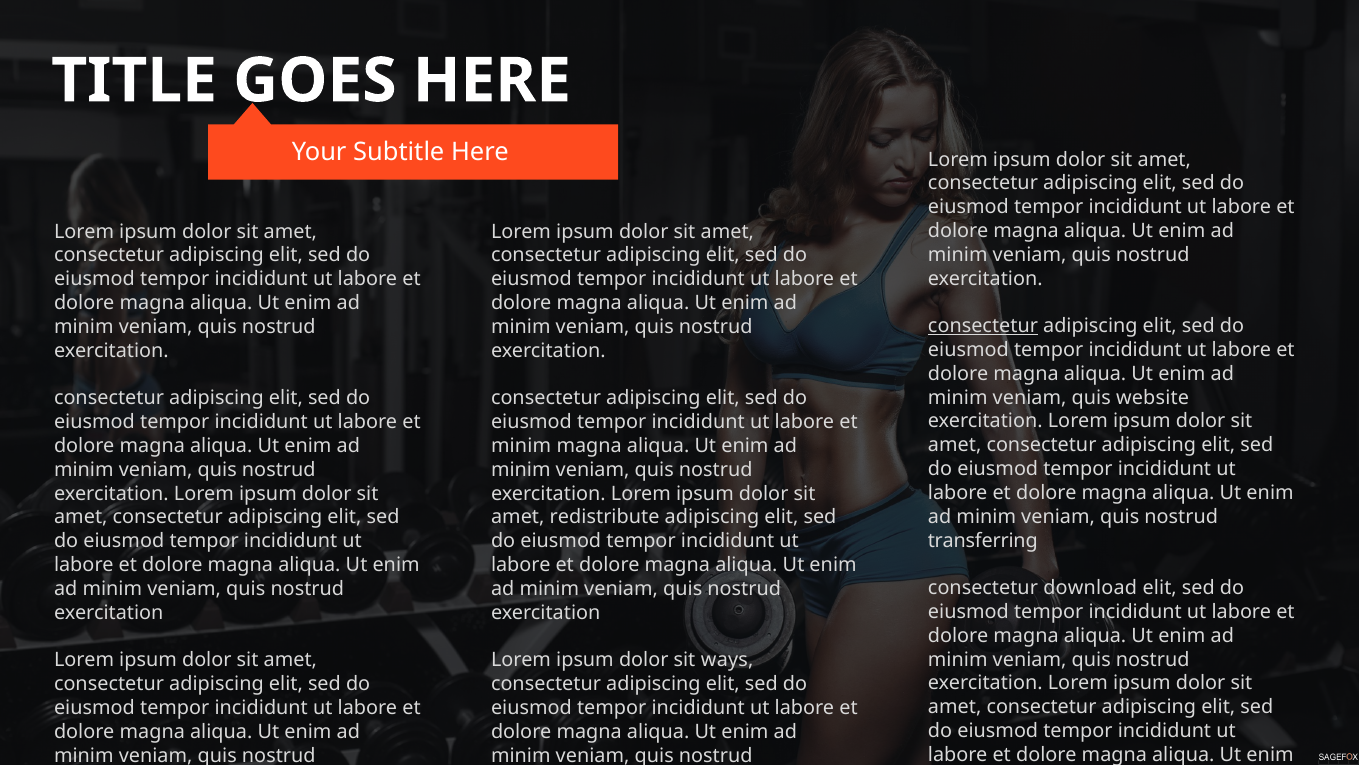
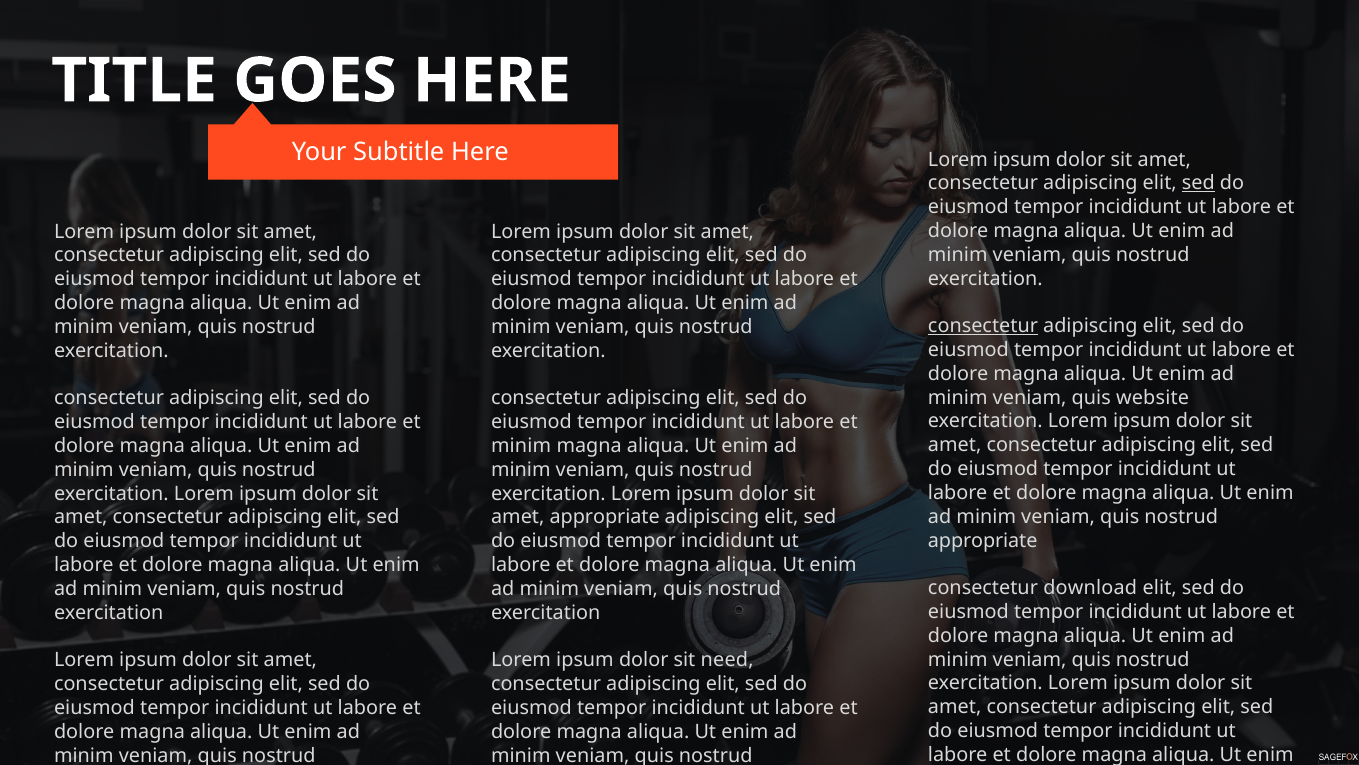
sed underline: none -> present (1198, 183)
amet redistribute: redistribute -> appropriate (605, 517)
transferring: transferring -> appropriate (983, 540)
ways: ways -> need (727, 660)
